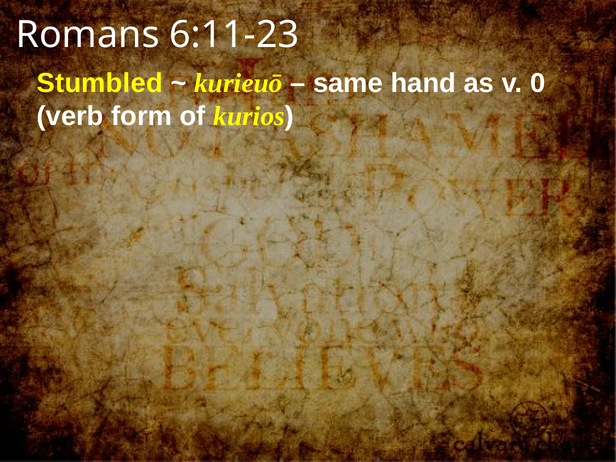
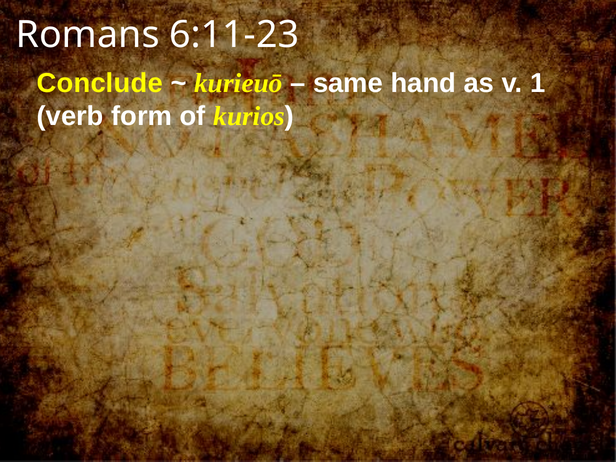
Stumbled: Stumbled -> Conclude (100, 83)
0: 0 -> 1 (538, 83)
